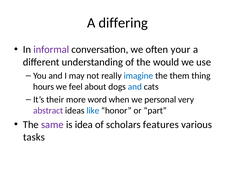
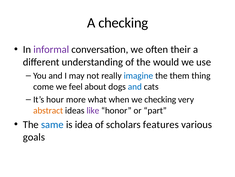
A differing: differing -> checking (123, 23)
your: your -> their (181, 49)
hours: hours -> come (43, 86)
their: their -> hour (55, 99)
word: word -> what (97, 99)
we personal: personal -> checking (160, 99)
abstract colour: purple -> orange (48, 110)
like colour: blue -> purple (93, 110)
same colour: purple -> blue (52, 124)
tasks: tasks -> goals (34, 137)
